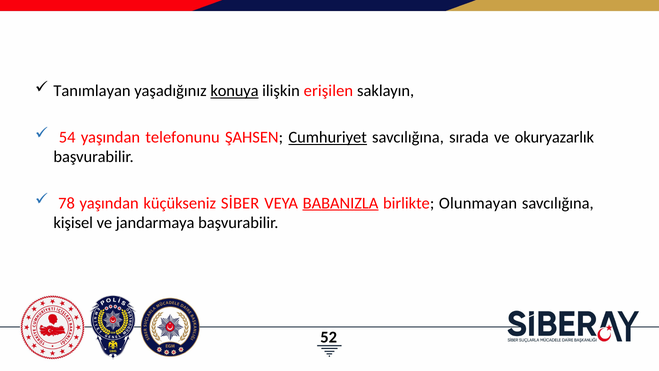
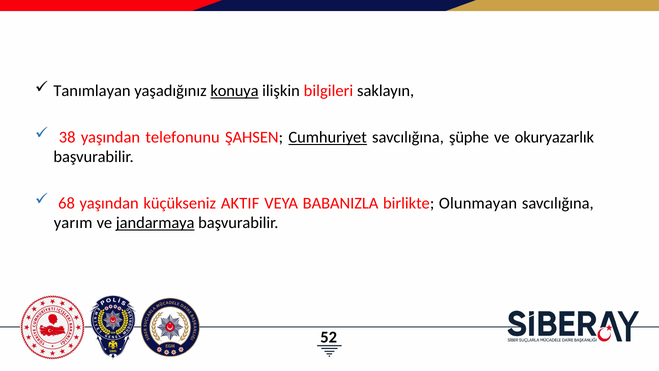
erişilen: erişilen -> bilgileri (328, 91)
54: 54 -> 38 (67, 137)
sırada: sırada -> şüphe (469, 137)
78: 78 -> 68 (67, 203)
SİBER: SİBER -> AKTIF (240, 203)
BABANIZLA underline: present -> none (341, 203)
kişisel: kişisel -> yarım (73, 223)
jandarmaya underline: none -> present (155, 223)
